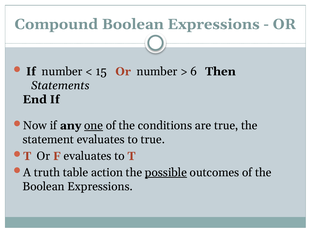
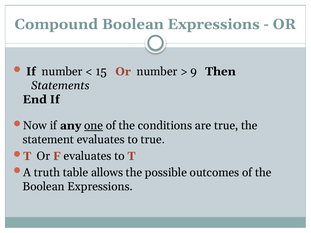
6: 6 -> 9 (194, 72)
action: action -> allows (107, 173)
possible underline: present -> none (166, 173)
